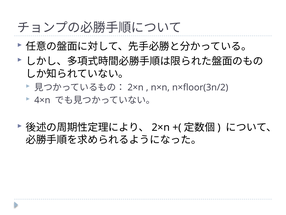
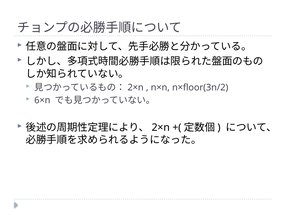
4×n: 4×n -> 6×n (42, 100)
